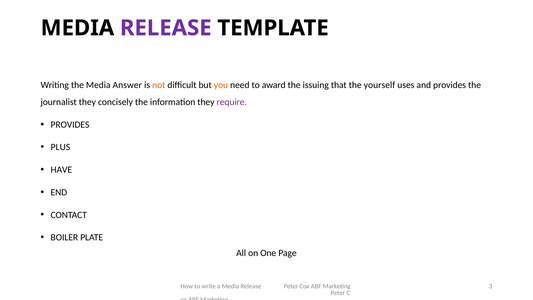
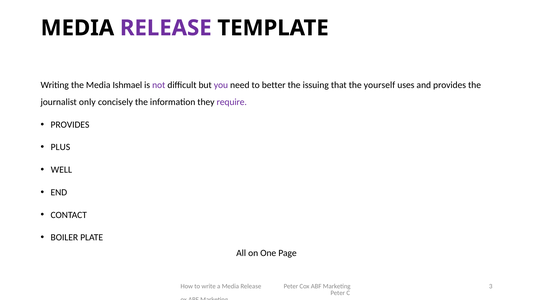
Answer: Answer -> Ishmael (127, 85)
not colour: orange -> purple (159, 85)
you colour: orange -> purple (221, 85)
award: award -> better (274, 85)
journalist they: they -> only (87, 102)
HAVE: HAVE -> WELL (61, 170)
